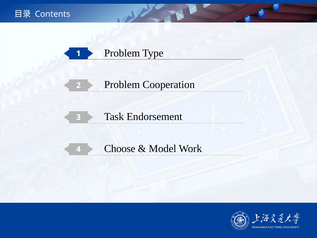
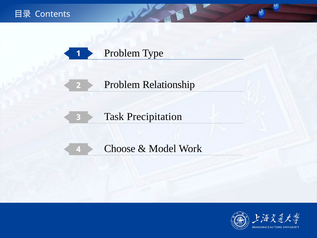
Cooperation: Cooperation -> Relationship (169, 84)
Endorsement: Endorsement -> Precipitation (154, 117)
